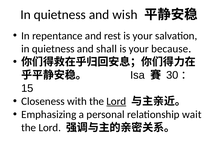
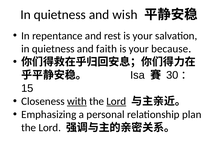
shall: shall -> faith (107, 49)
with underline: none -> present (77, 101)
wait: wait -> plan (192, 114)
